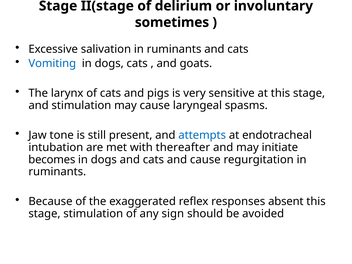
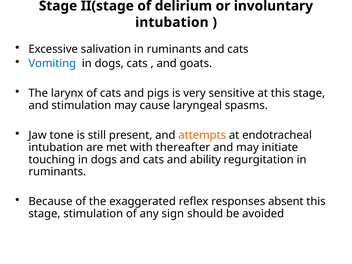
sometimes: sometimes -> intubation (172, 22)
attempts colour: blue -> orange (202, 135)
becomes: becomes -> touching (52, 160)
and cause: cause -> ability (205, 160)
